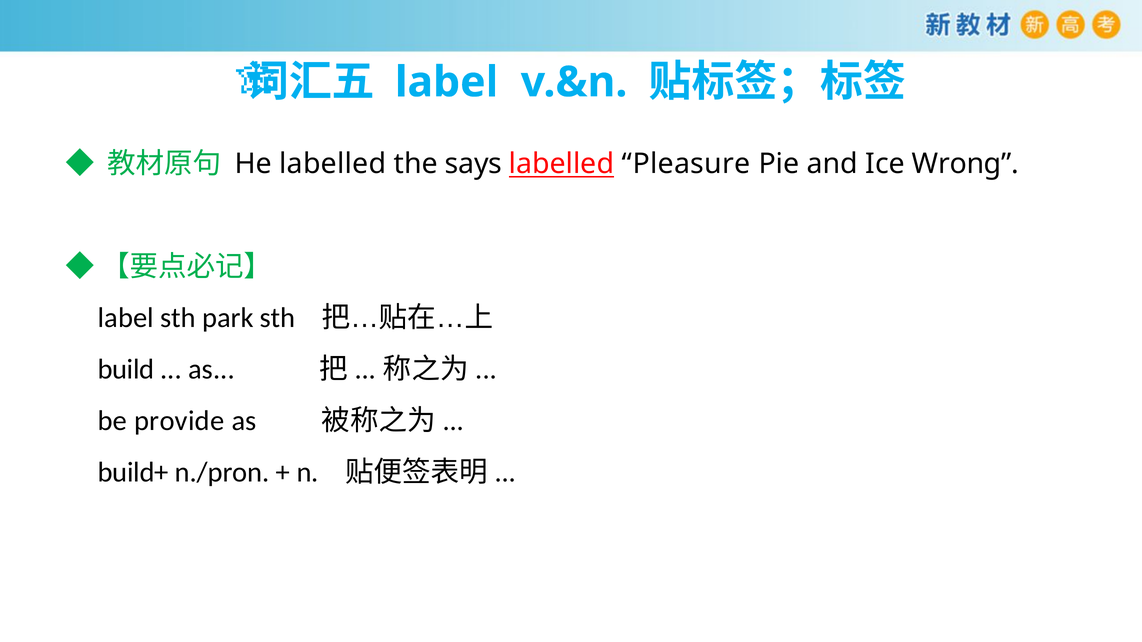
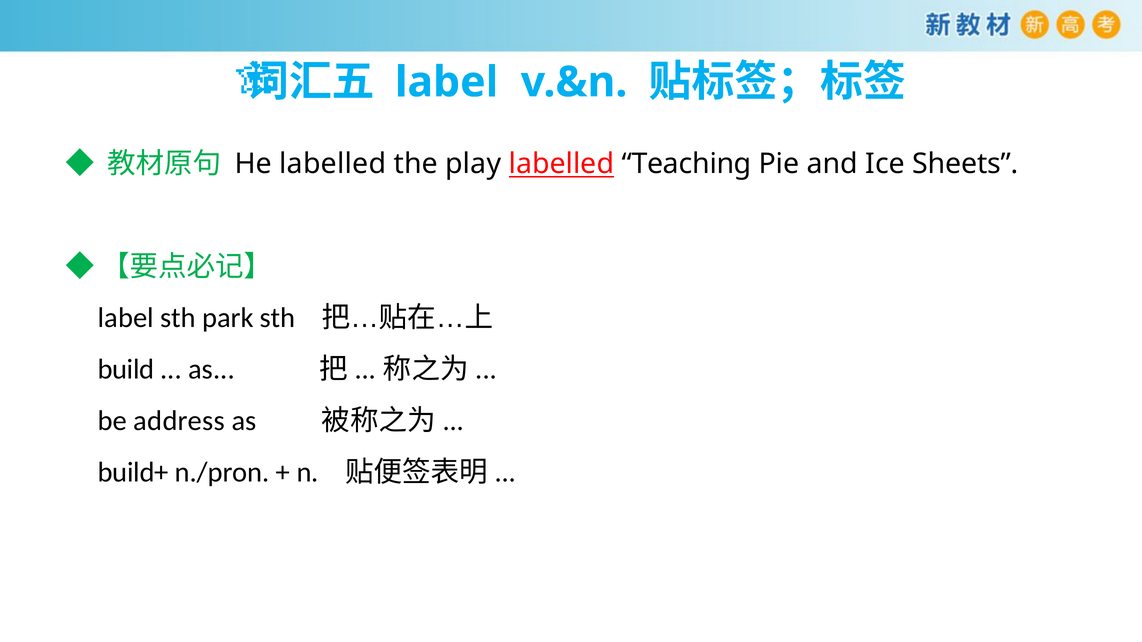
says: says -> play (473, 164)
Pleasure: Pleasure -> Teaching (687, 164)
Wrong: Wrong -> Sheets (965, 164)
provide: provide -> address (179, 421)
